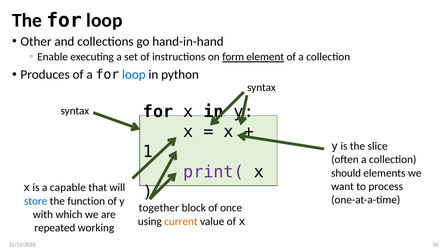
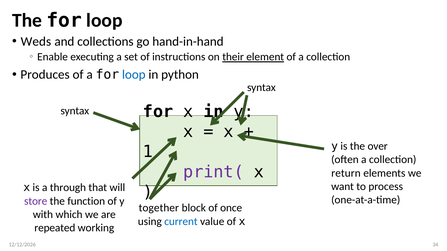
Other: Other -> Weds (36, 42)
form: form -> their (233, 57)
slice: slice -> over (378, 146)
should: should -> return (346, 173)
capable: capable -> through (68, 188)
store colour: blue -> purple (36, 201)
current colour: orange -> blue (181, 222)
